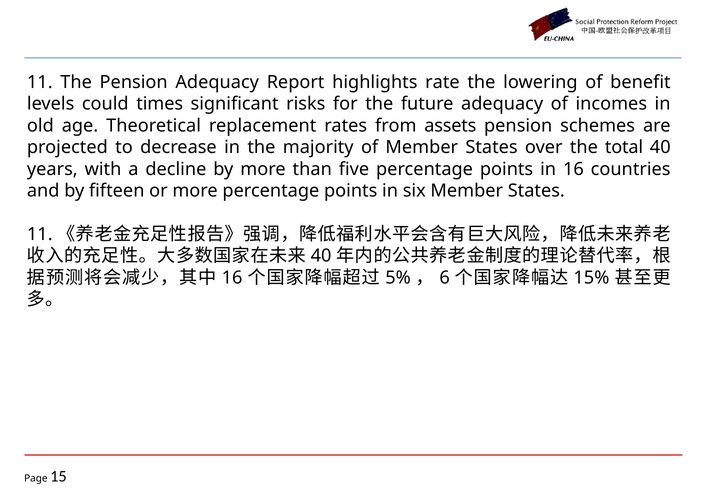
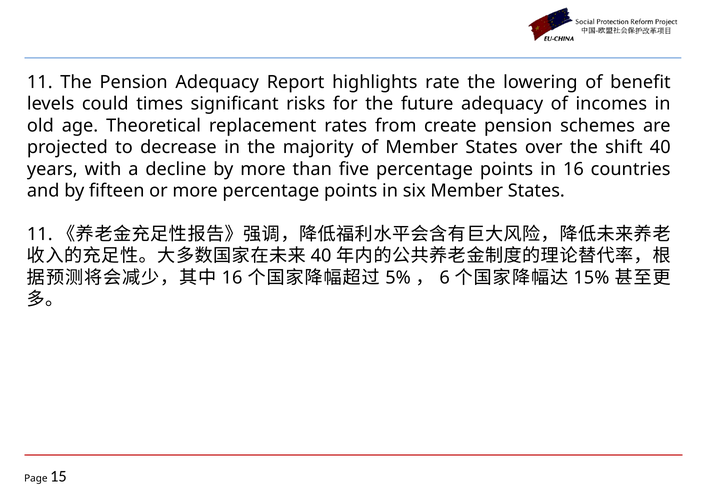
assets: assets -> create (450, 126)
total: total -> shift (624, 147)
